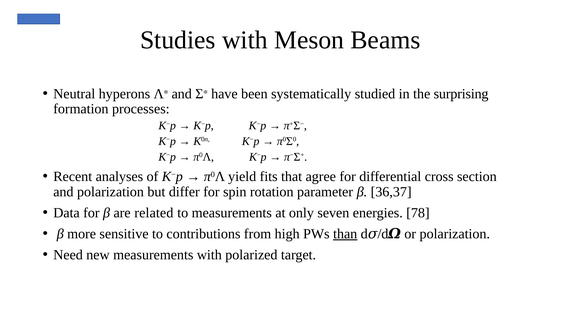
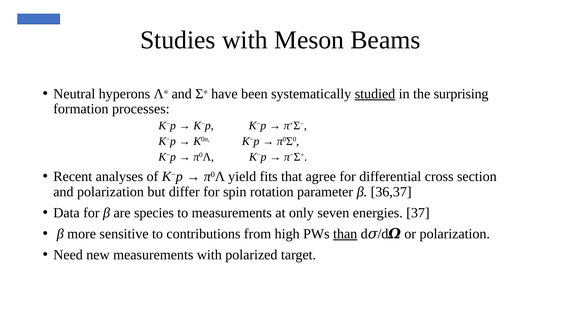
studied underline: none -> present (375, 94)
related: related -> species (154, 212)
78: 78 -> 37 (418, 212)
